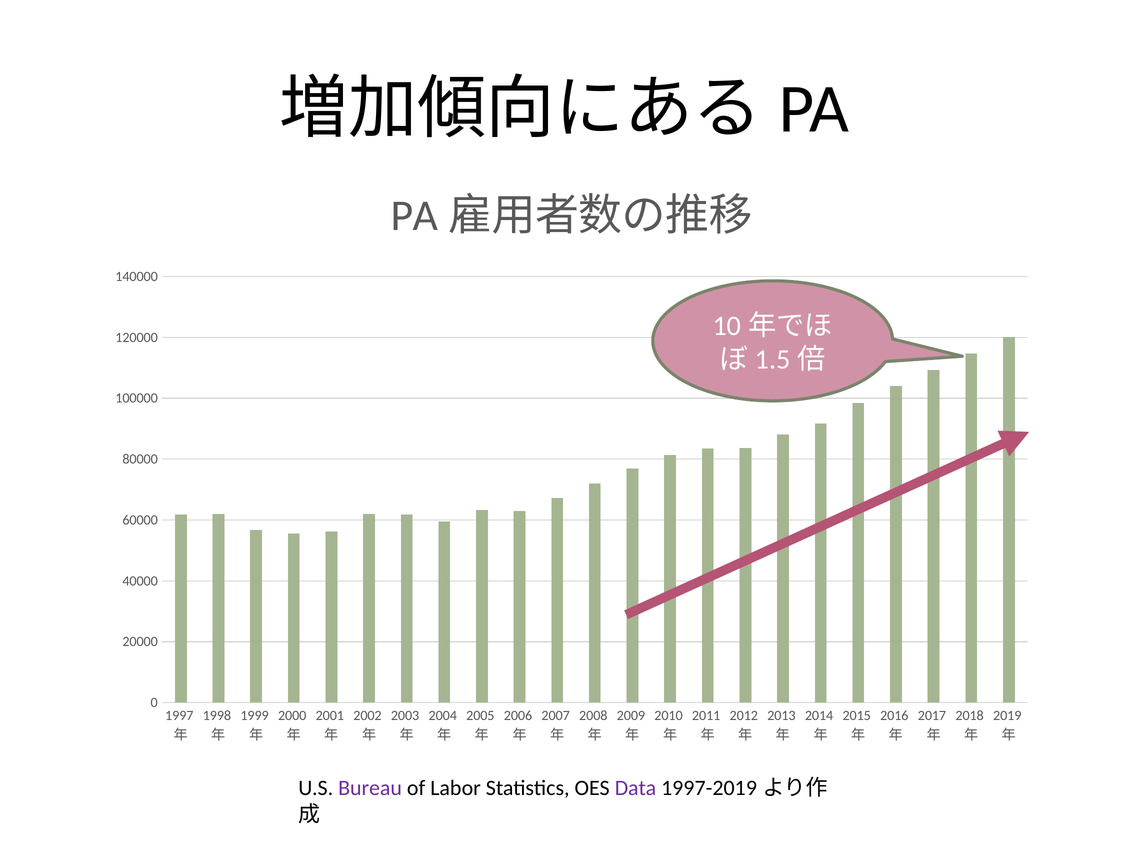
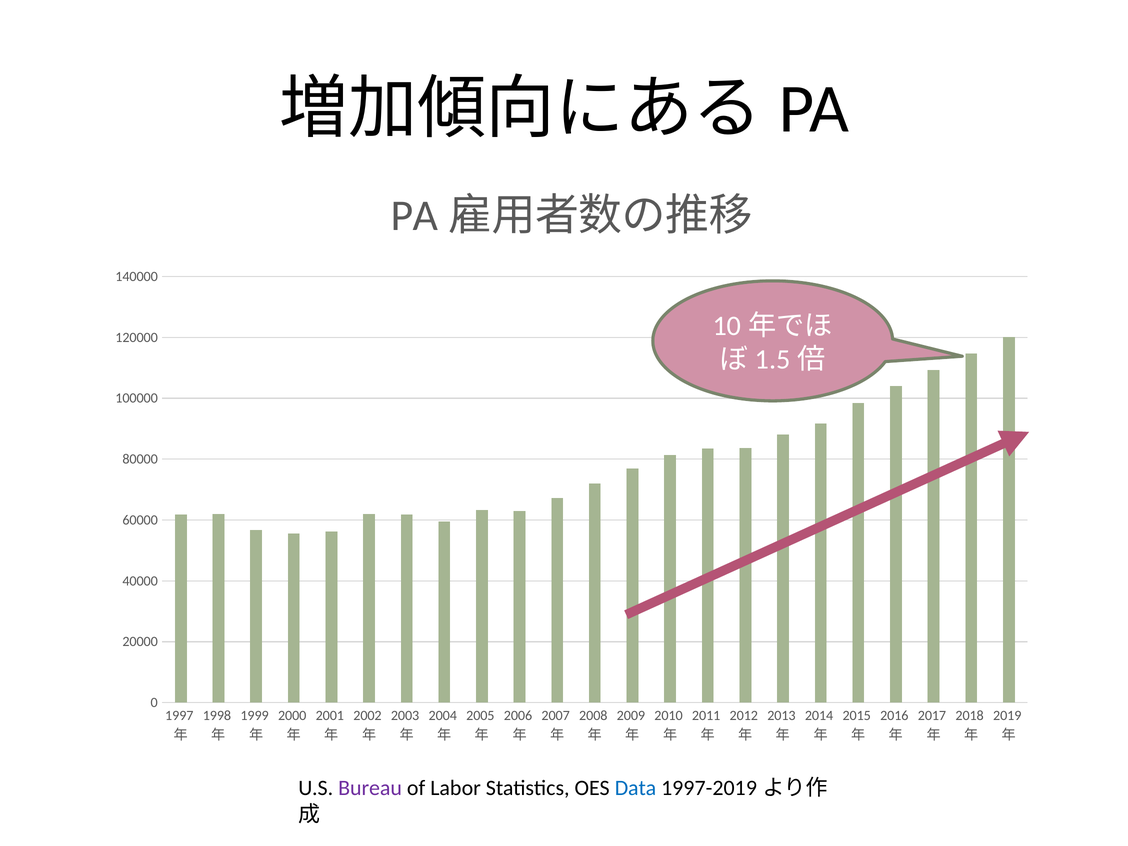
Data colour: purple -> blue (635, 788)
